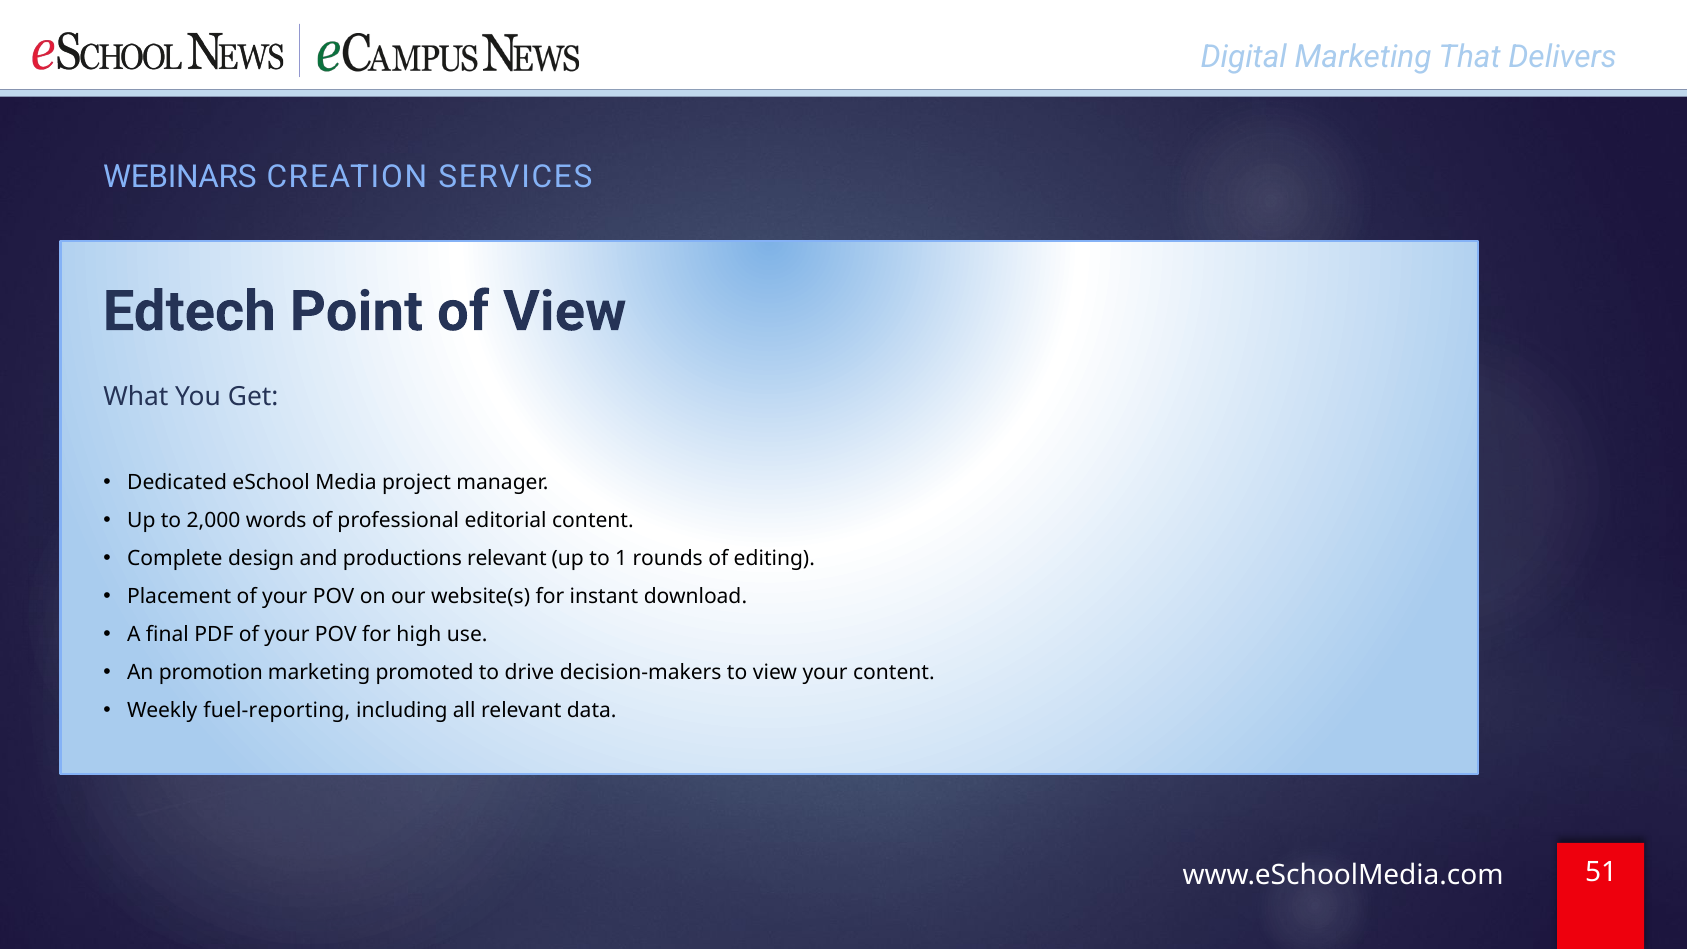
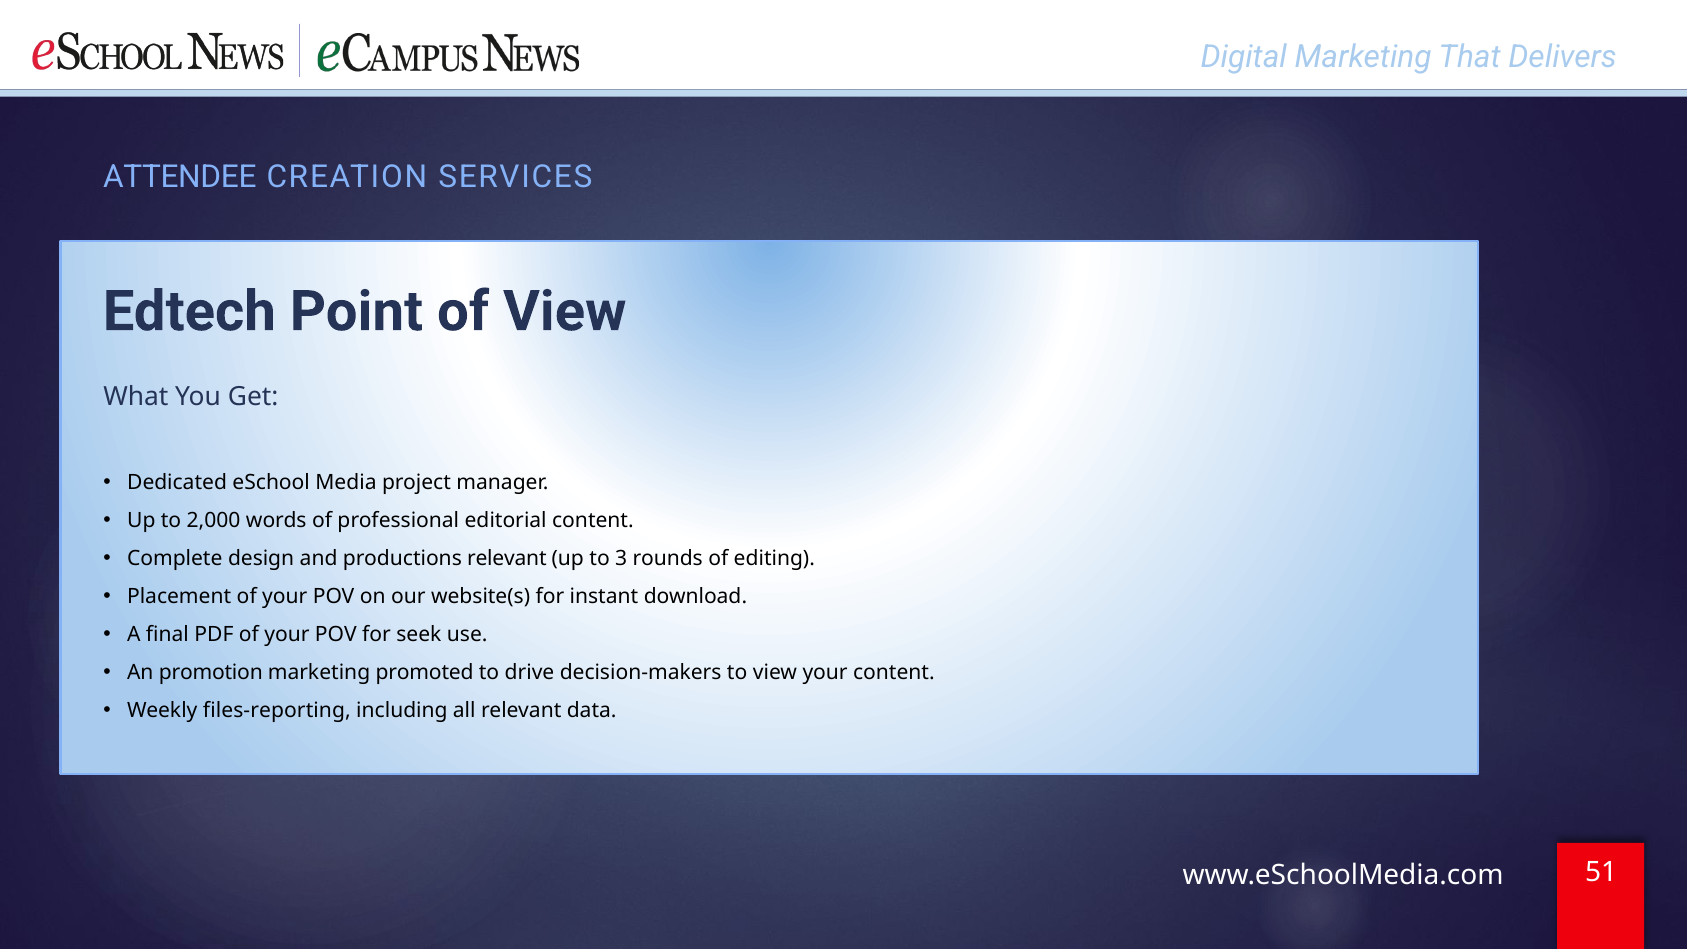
WEBINARS: WEBINARS -> ATTENDEE (180, 177)
1: 1 -> 3 (621, 558)
high: high -> seek (419, 634)
fuel-reporting: fuel-reporting -> files-reporting (277, 710)
